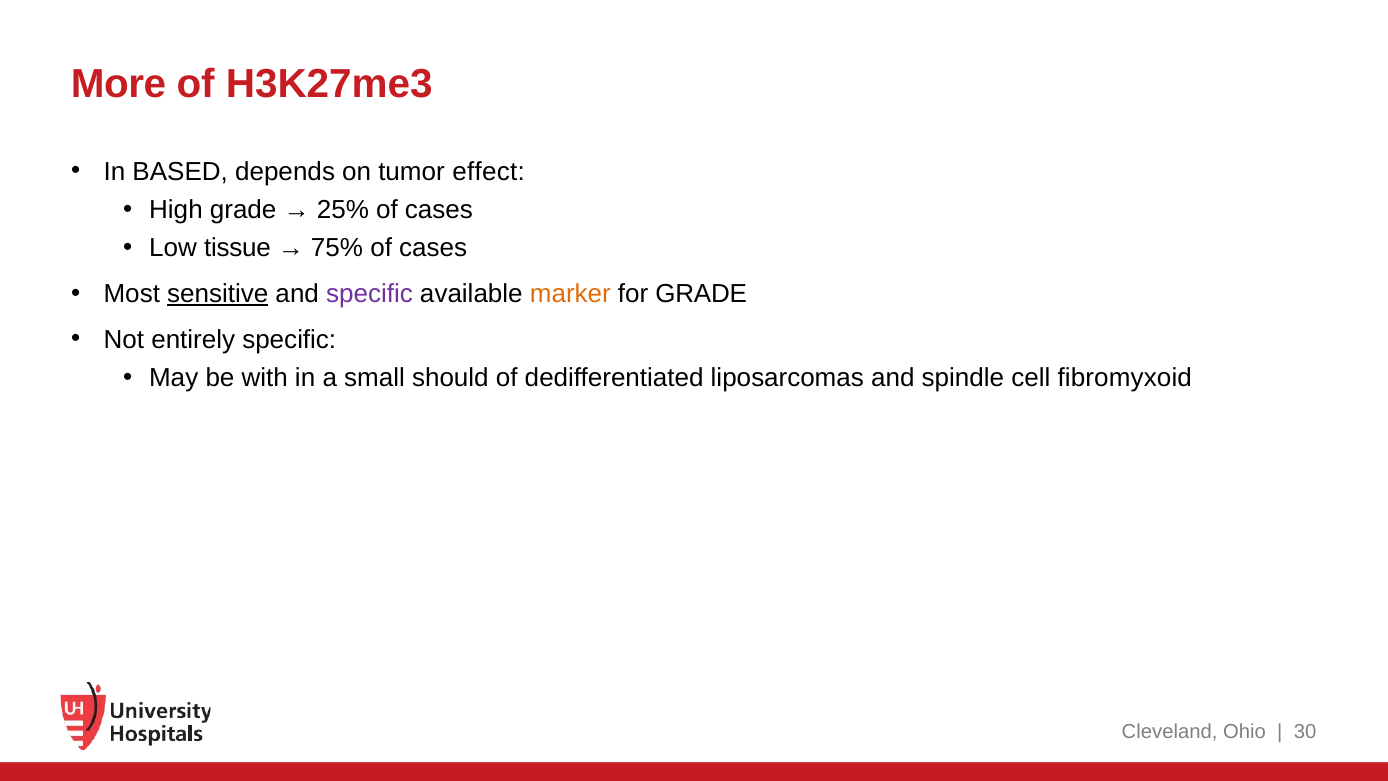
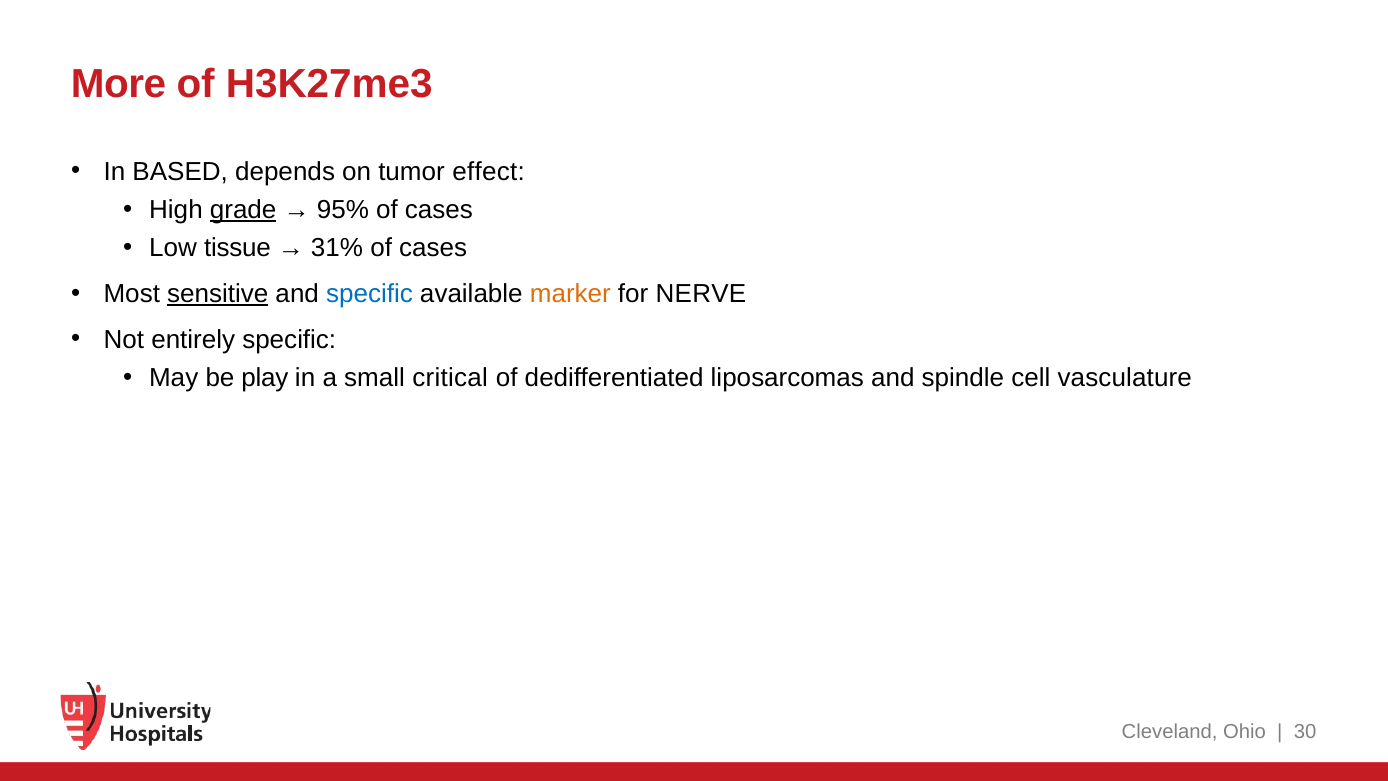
grade underline: none -> present (243, 210)
25%: 25% -> 95% (343, 210)
75%: 75% -> 31% (337, 248)
specific colour: purple -> blue (369, 294)
for GRADE: GRADE -> NERVE (701, 294)
with: with -> play (265, 378)
should: should -> critical (450, 378)
fibromyxoid: fibromyxoid -> vasculature (1125, 378)
